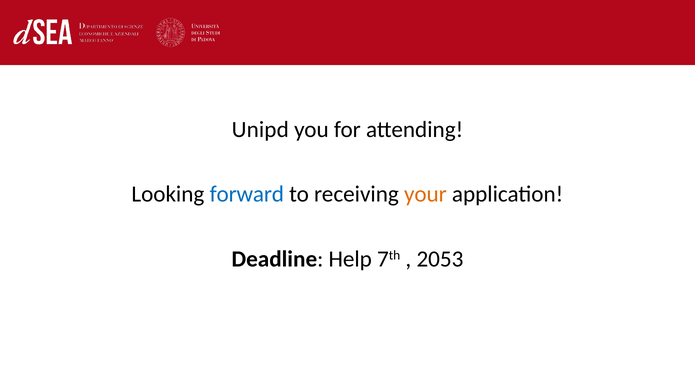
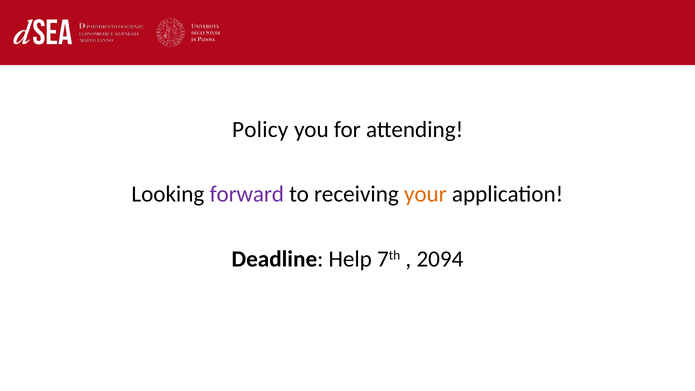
Unipd: Unipd -> Policy (260, 129)
forward colour: blue -> purple (247, 194)
2053: 2053 -> 2094 (440, 259)
